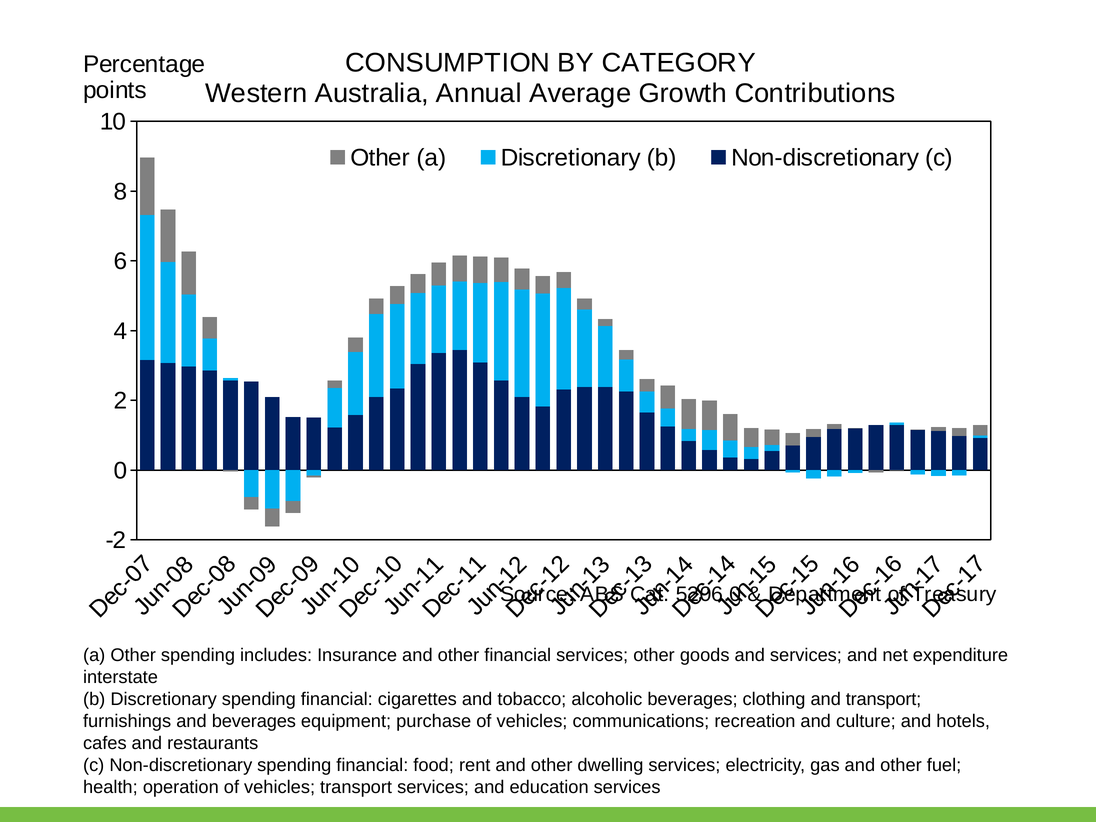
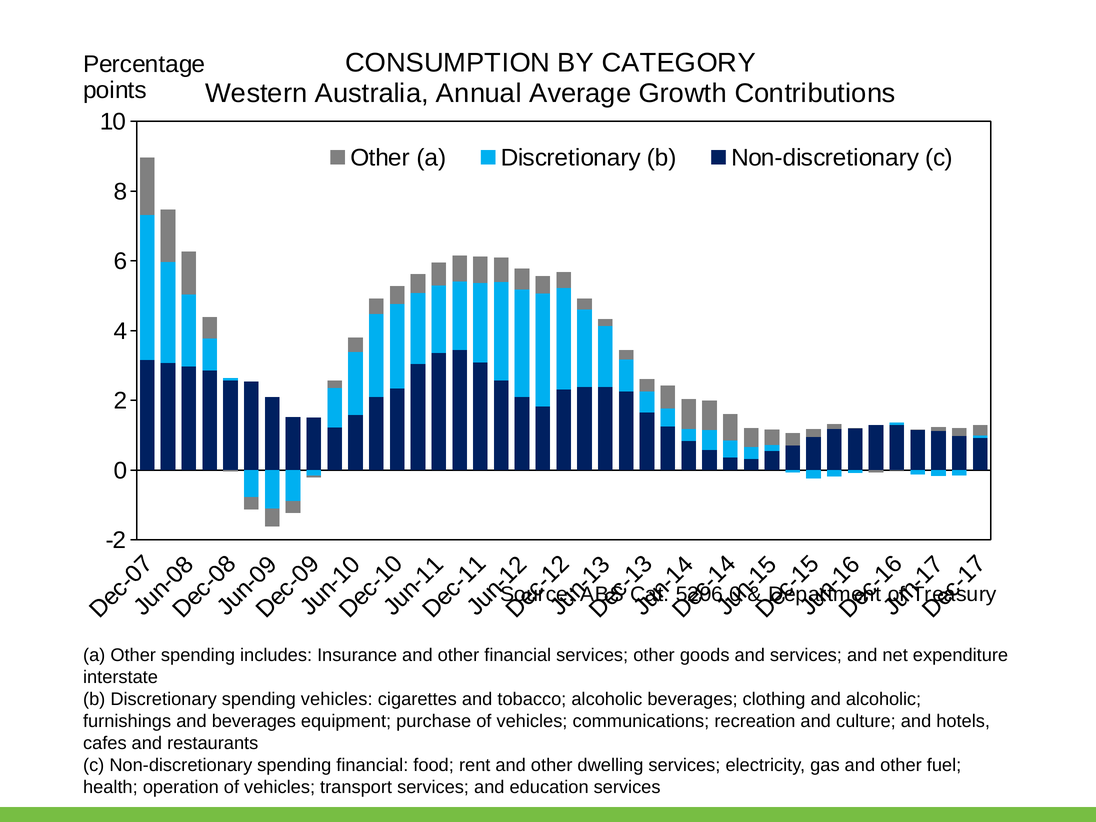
Discretionary spending financial: financial -> vehicles (337, 699)
and transport: transport -> alcoholic (884, 699)
